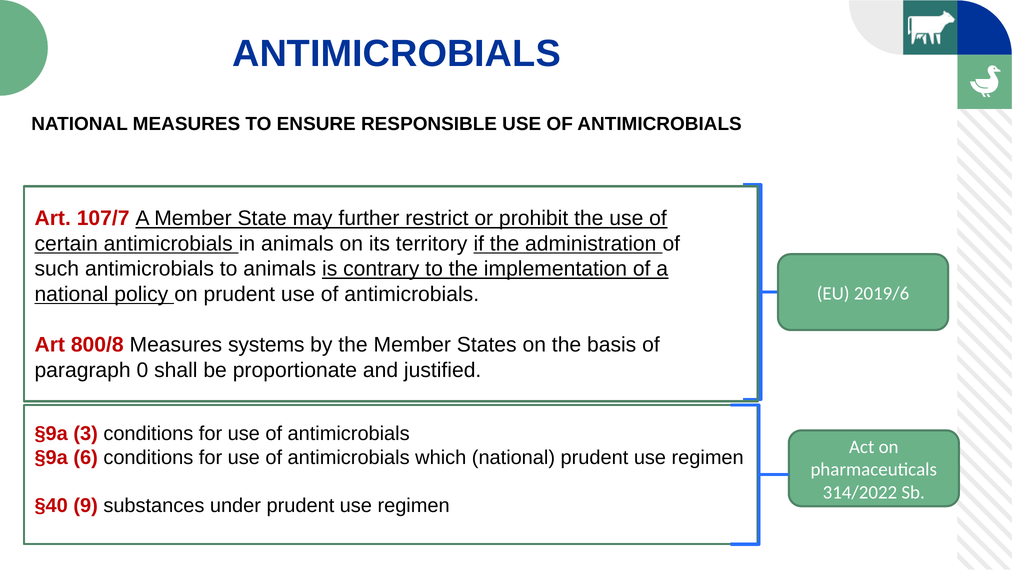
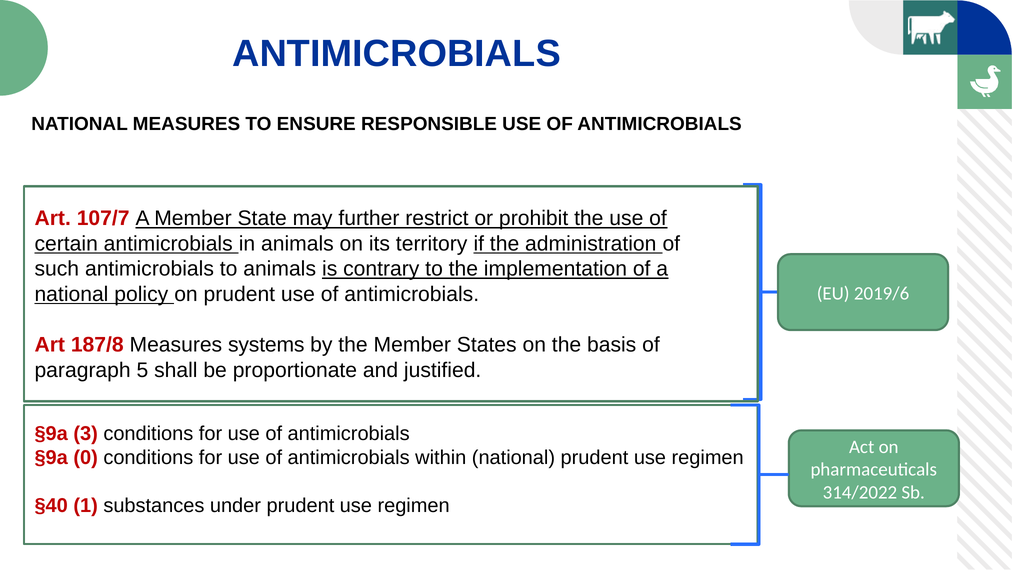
800/8: 800/8 -> 187/8 (97, 345)
0: 0 -> 5 (142, 370)
6: 6 -> 0 (86, 458)
which: which -> within (441, 458)
9: 9 -> 1 (86, 506)
